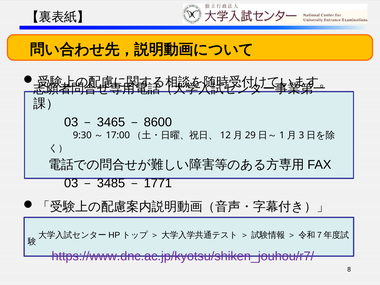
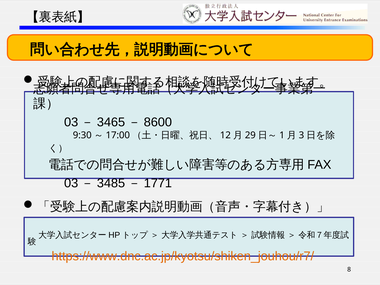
https://www.dnc.ac.jp/kyotsu/shiken_jouhou/r7/ colour: purple -> orange (183, 256)
